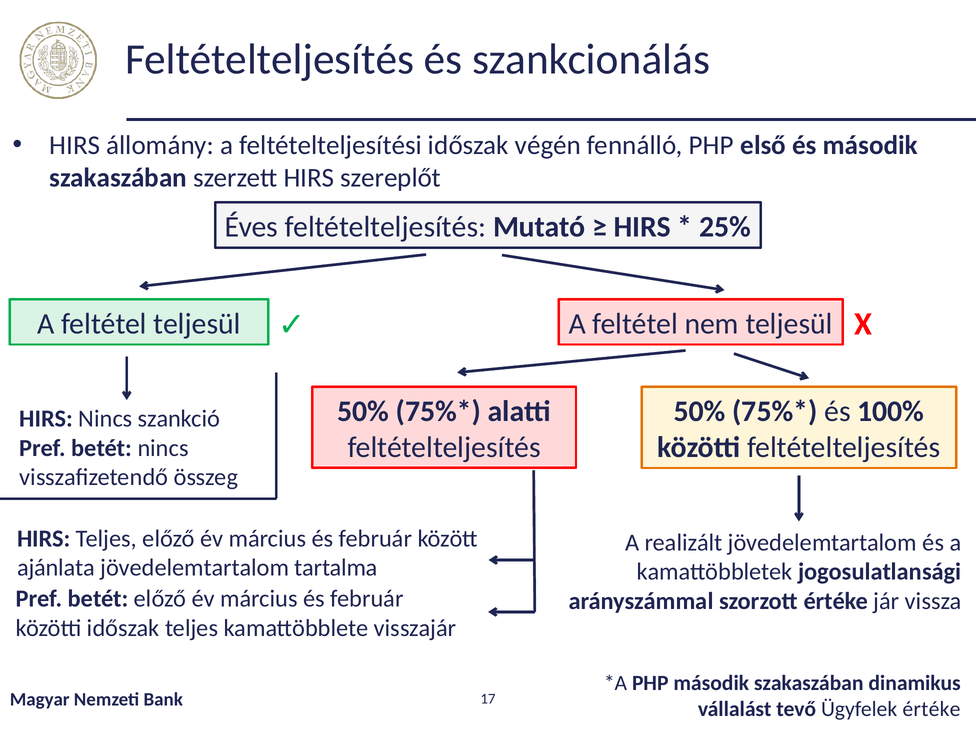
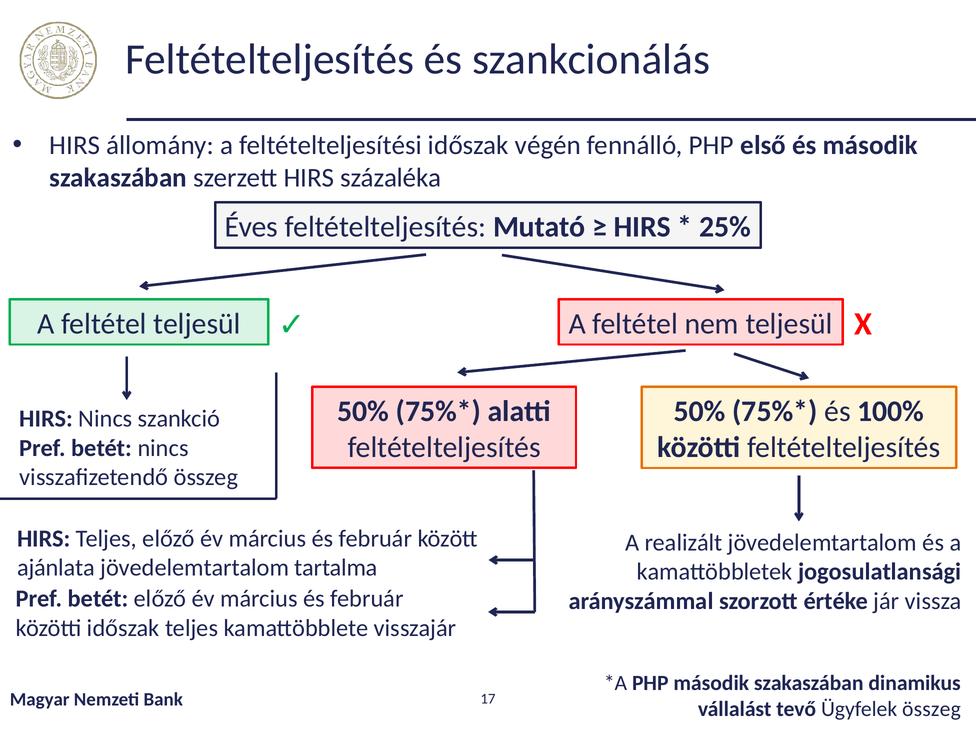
szereplőt: szereplőt -> százaléka (391, 178)
Ügyfelek értéke: értéke -> összeg (931, 709)
